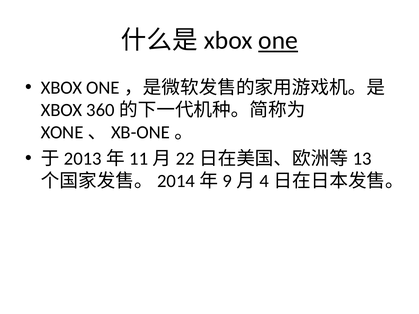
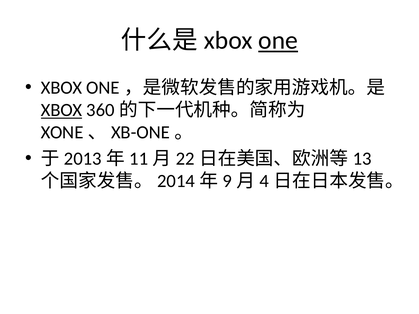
XBOX underline: none -> present (62, 110)
